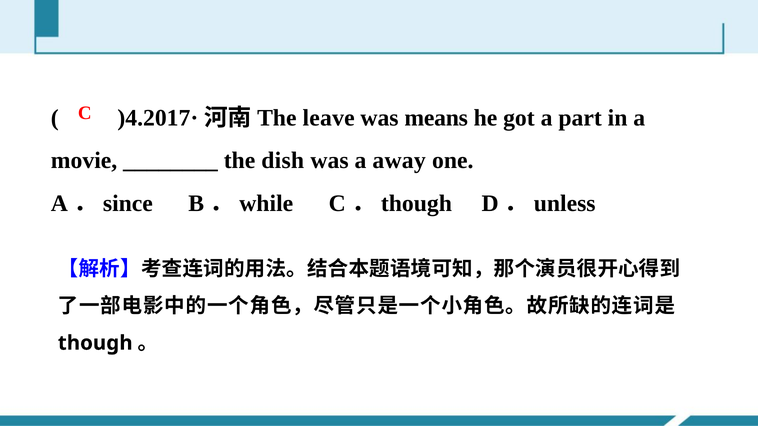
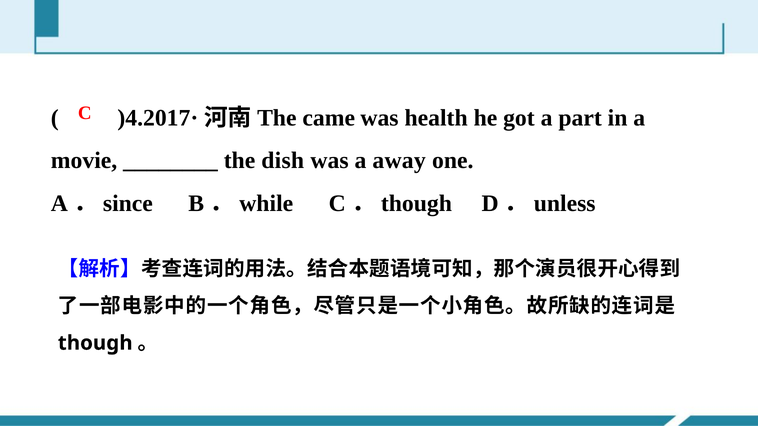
leave: leave -> came (329, 118)
means: means -> health (436, 118)
